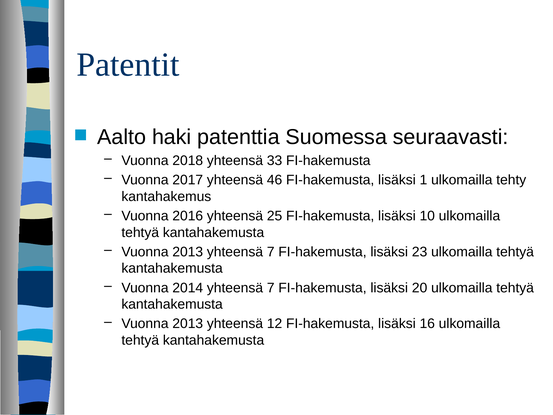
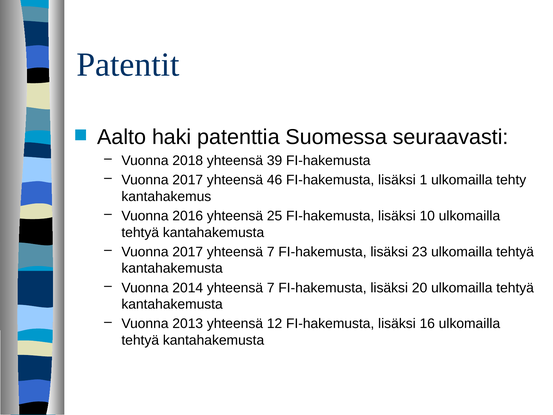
33: 33 -> 39 (275, 160)
2013: 2013 -> 2017 (188, 252)
